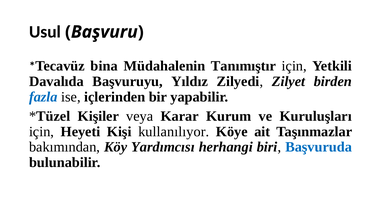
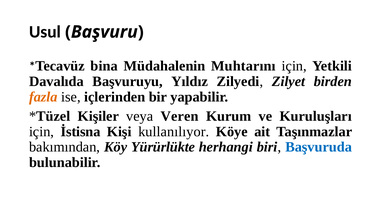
Tanımıştır: Tanımıştır -> Muhtarını (243, 66)
fazla colour: blue -> orange (43, 97)
Karar: Karar -> Veren (180, 116)
Heyeti: Heyeti -> İstisna (81, 132)
Yardımcısı: Yardımcısı -> Yürürlükte (163, 147)
